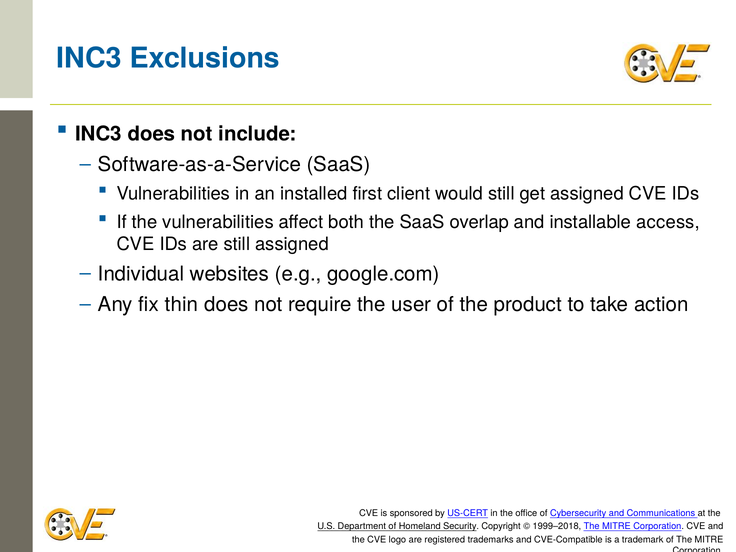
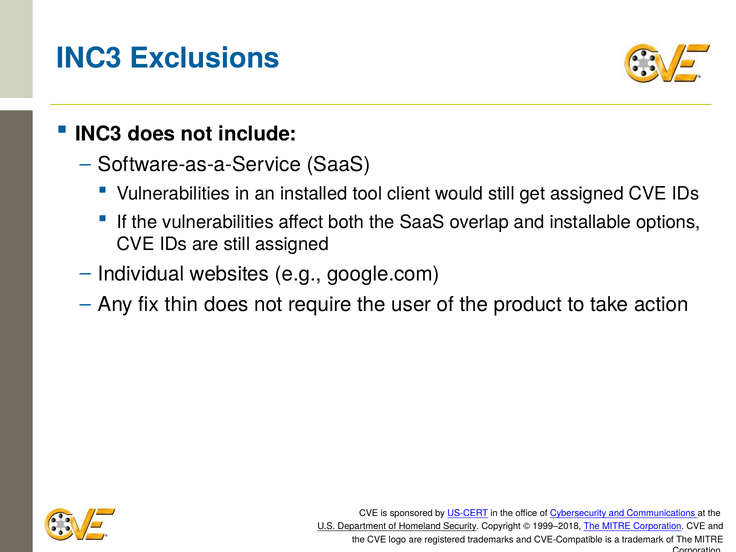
first: first -> tool (367, 194)
access: access -> options (668, 222)
